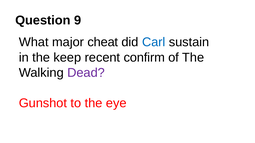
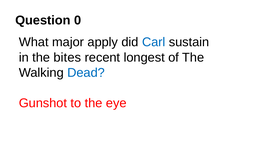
9: 9 -> 0 (78, 20)
cheat: cheat -> apply (103, 42)
keep: keep -> bites (67, 58)
confirm: confirm -> longest (144, 58)
Dead colour: purple -> blue (86, 73)
